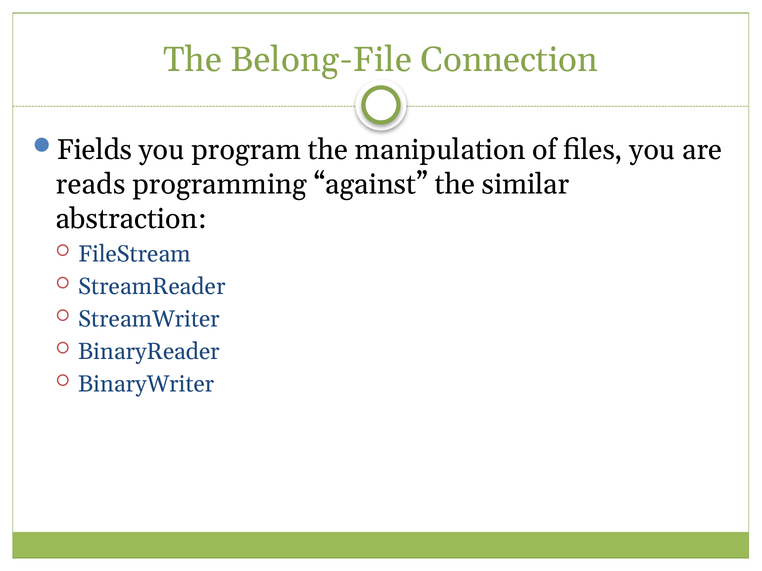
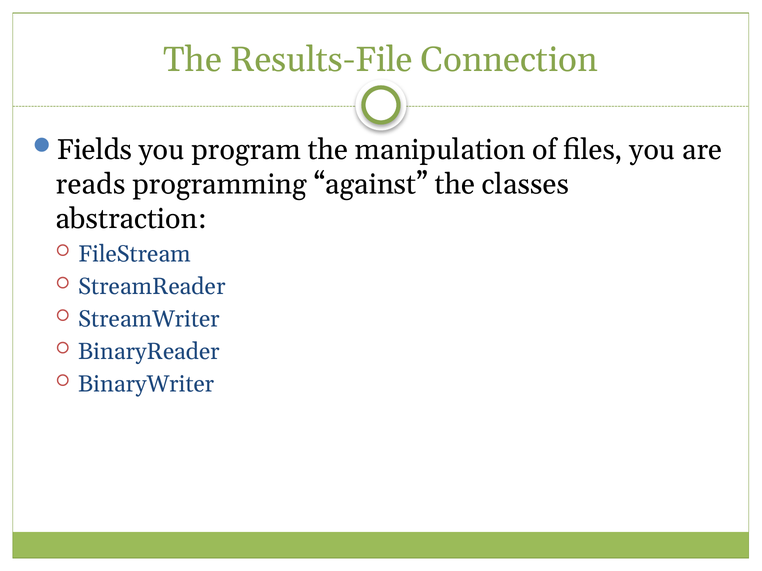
Belong-File: Belong-File -> Results-File (322, 60)
similar: similar -> classes (525, 184)
